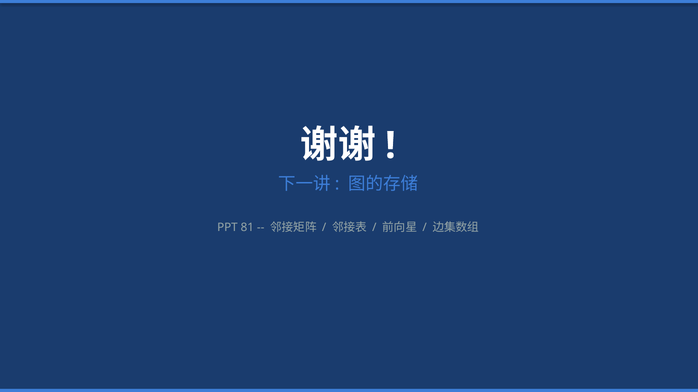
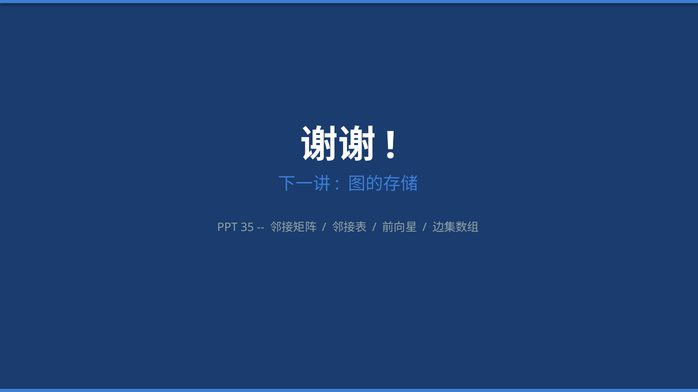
81: 81 -> 35 (247, 228)
